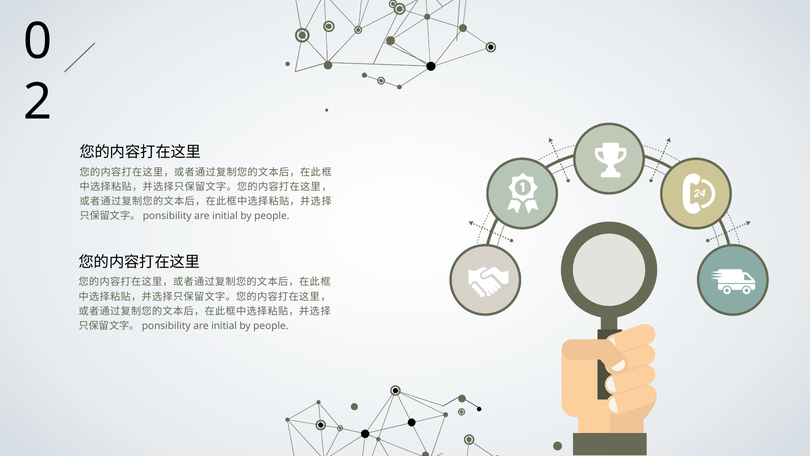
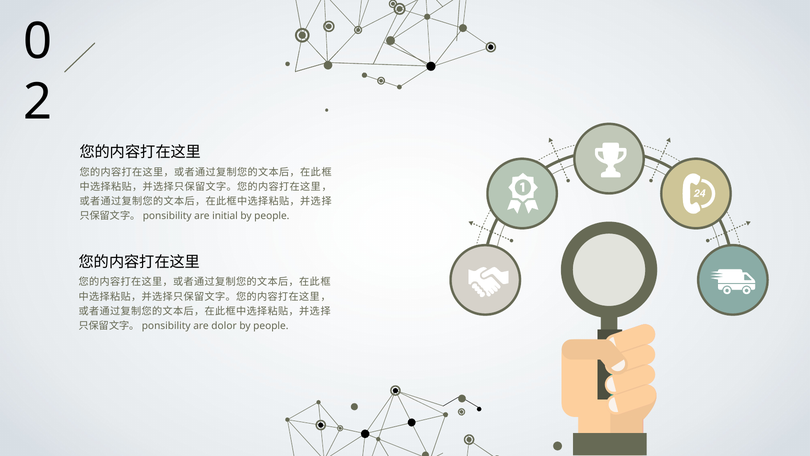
initial: initial -> dolor (224, 326)
